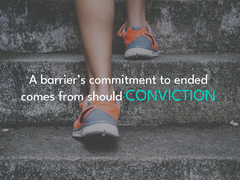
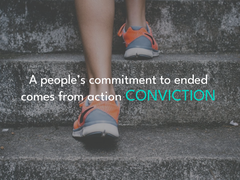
barrier’s: barrier’s -> people’s (63, 79)
should: should -> action (105, 96)
